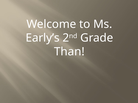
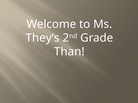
Early’s: Early’s -> They’s (43, 38)
